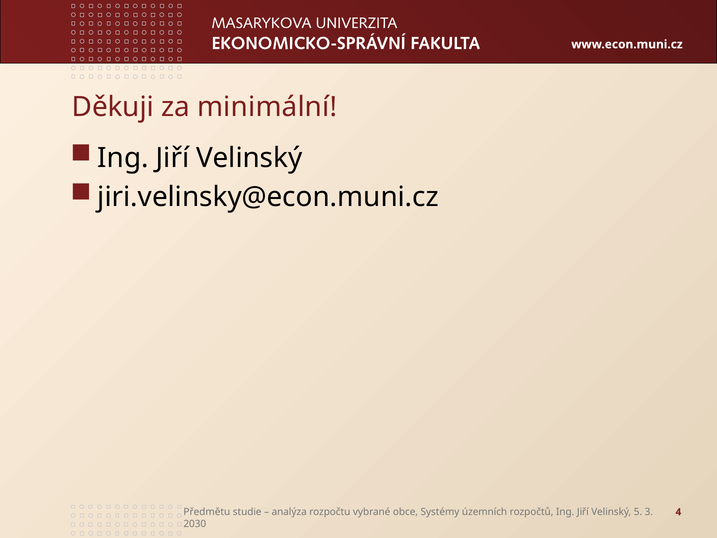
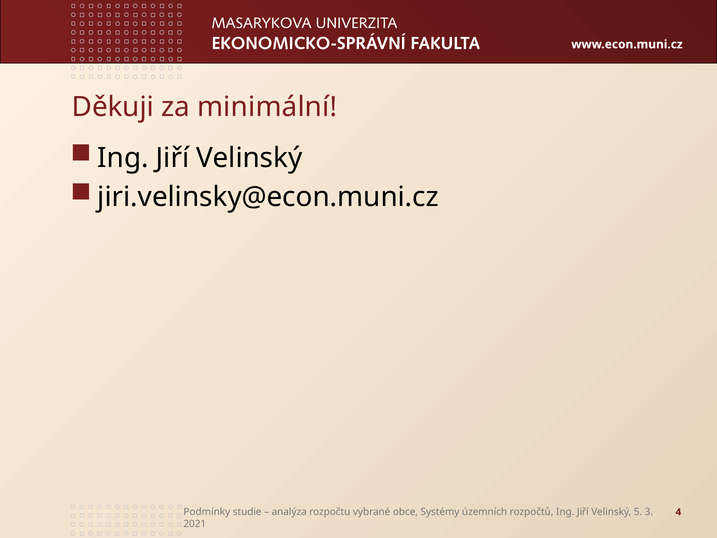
Předmětu: Předmětu -> Podmínky (207, 512)
2030: 2030 -> 2021 (195, 524)
